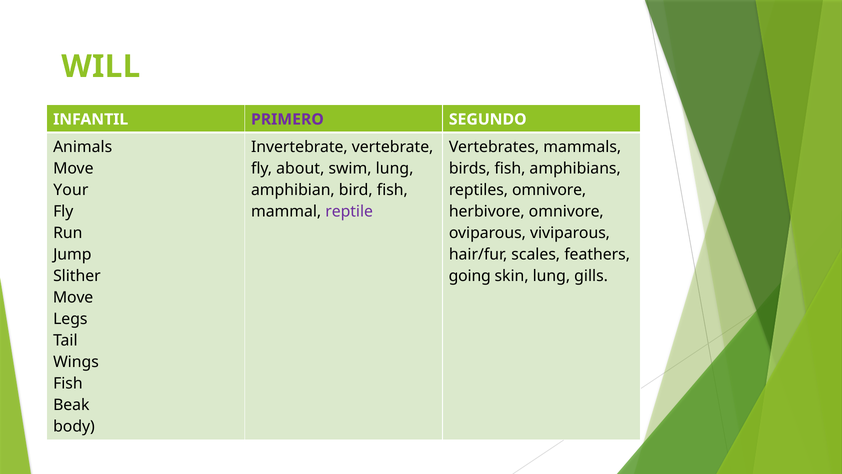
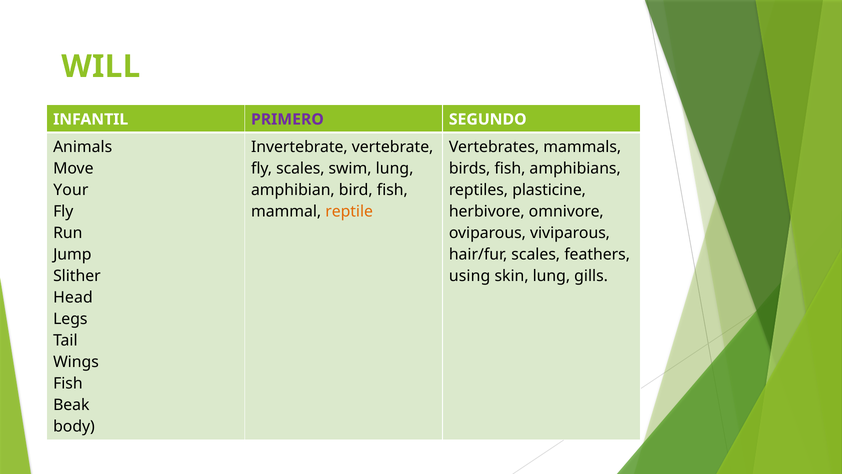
fly about: about -> scales (300, 169)
reptiles omnivore: omnivore -> plasticine (549, 190)
reptile colour: purple -> orange (349, 212)
going: going -> using (470, 276)
Move: Move -> Head (73, 297)
